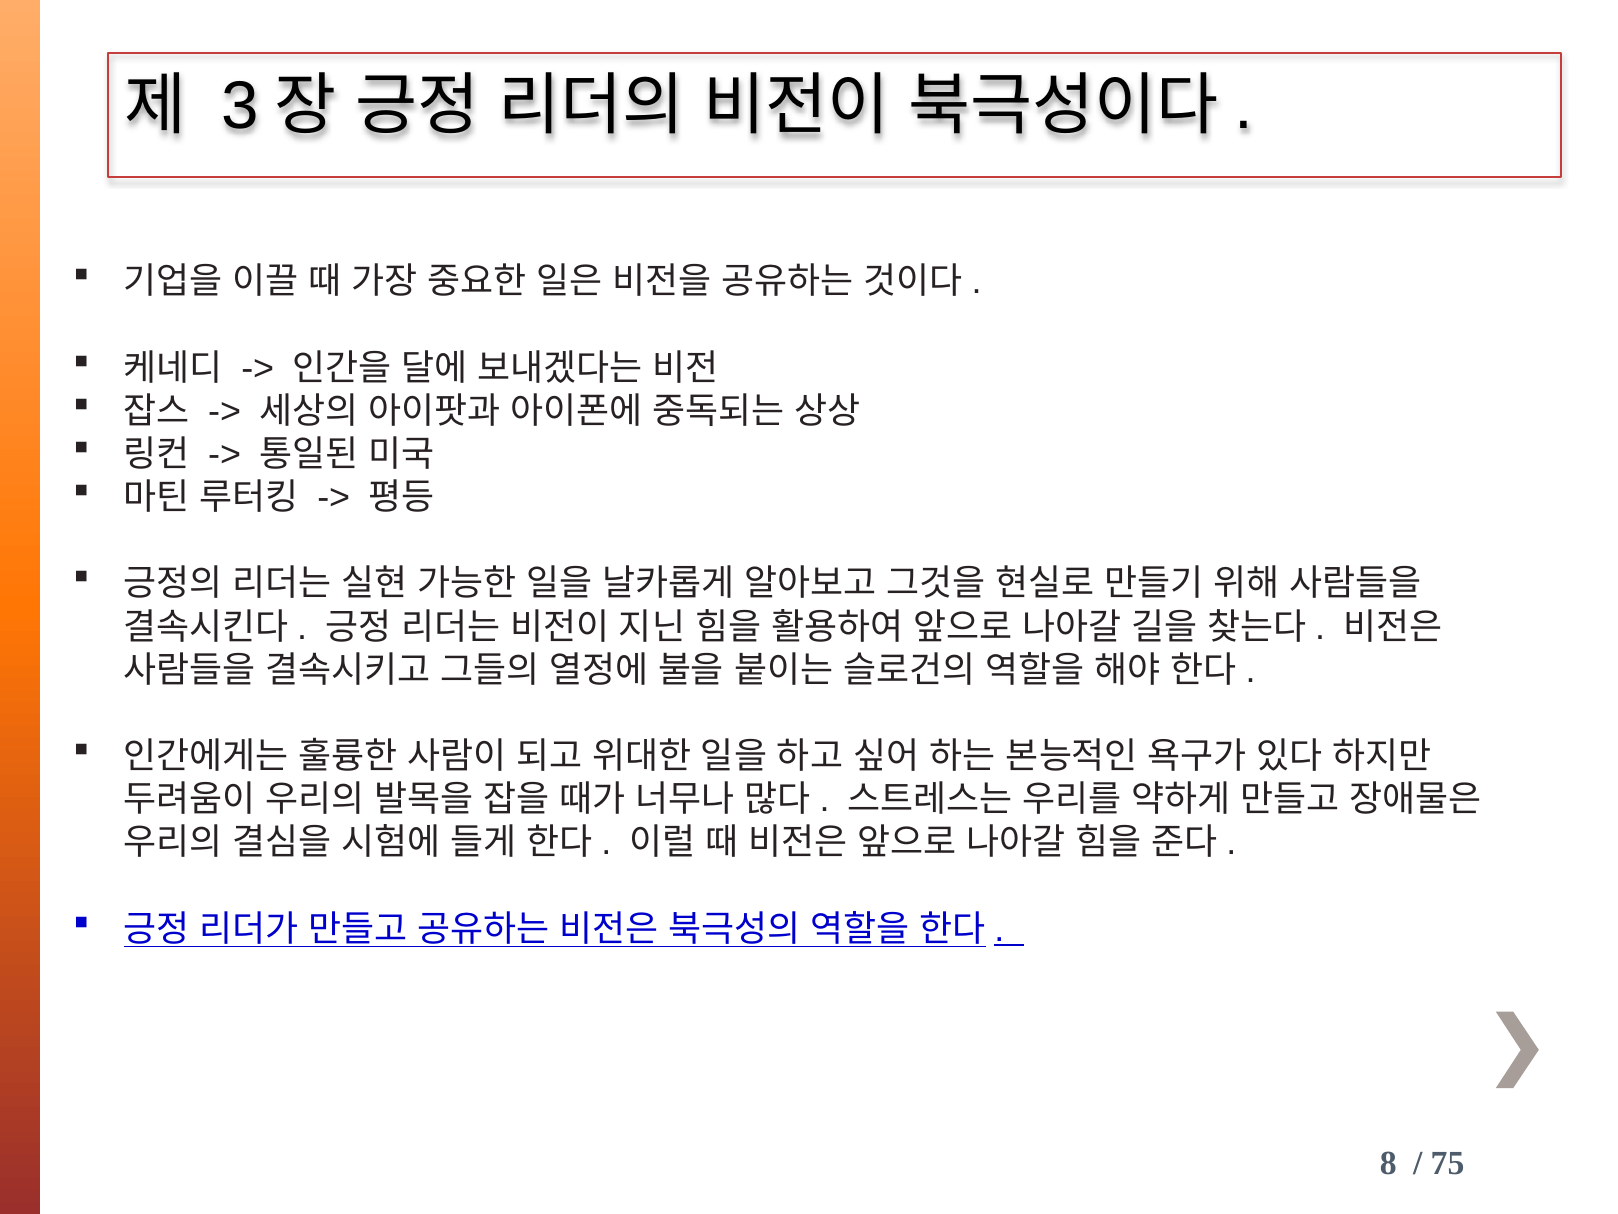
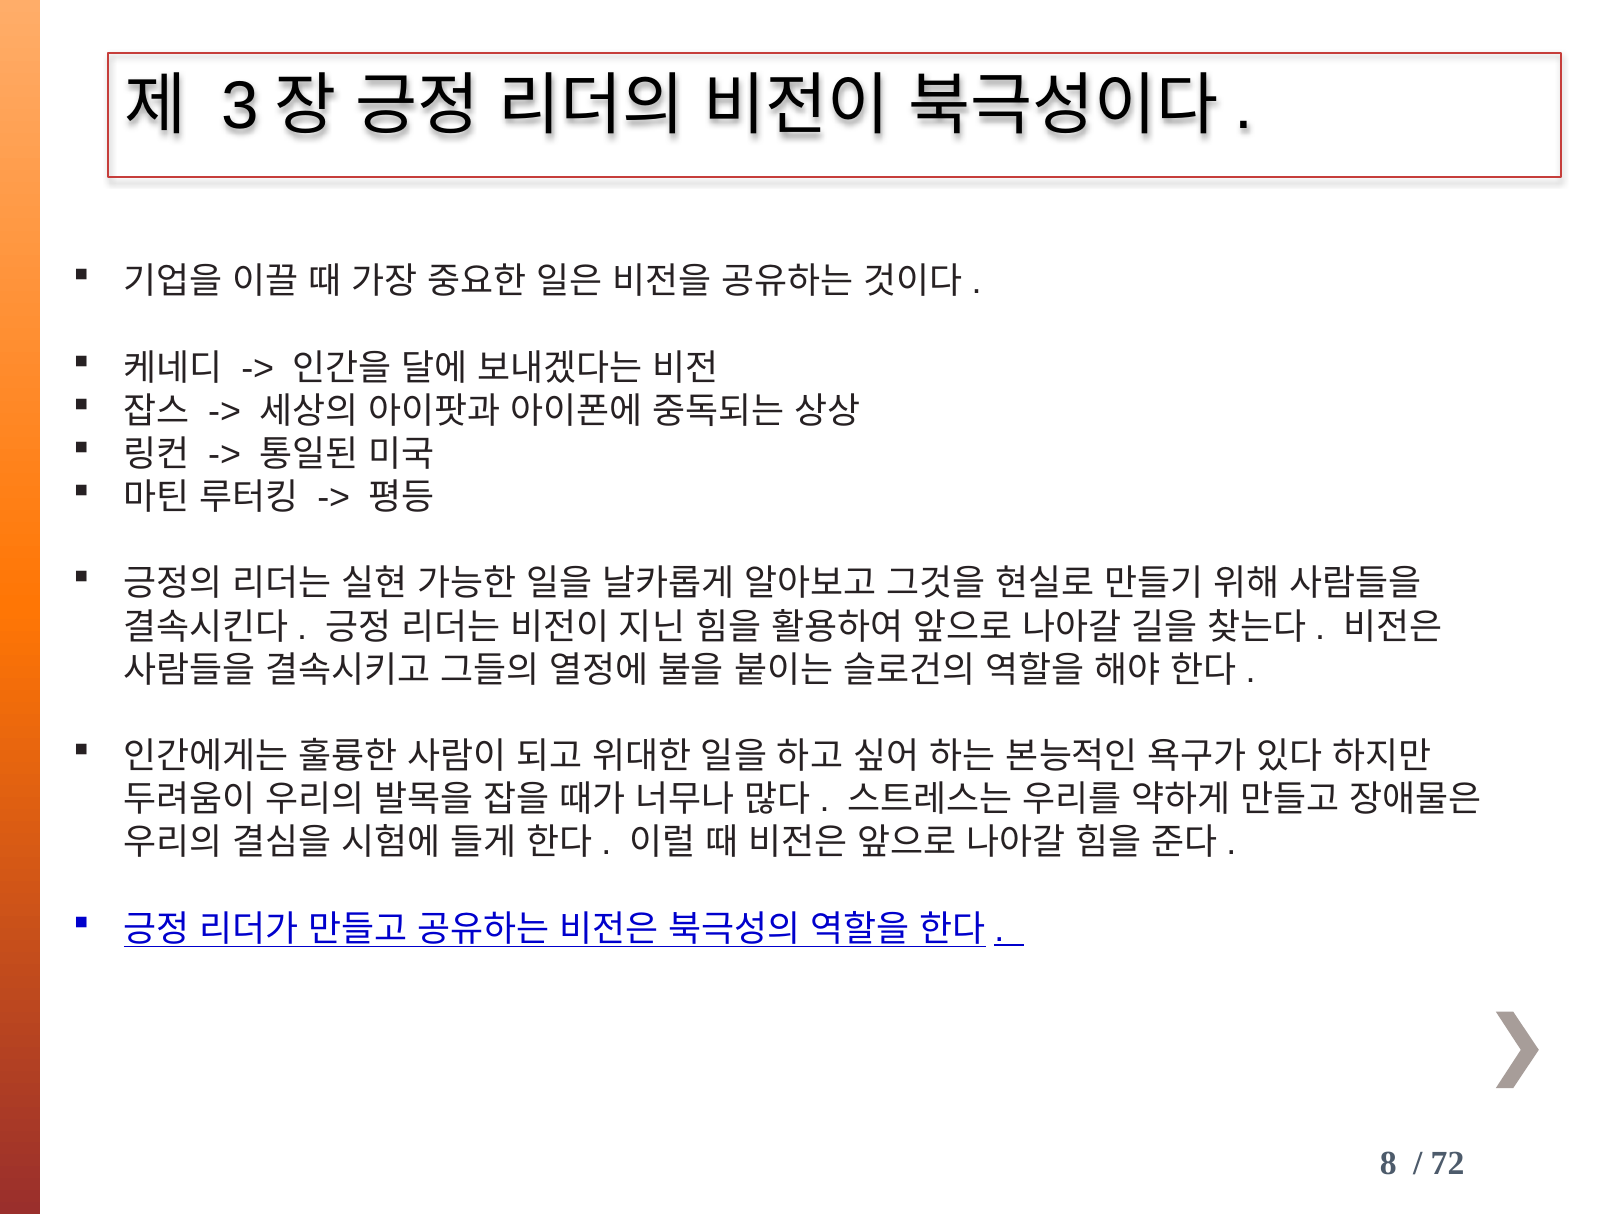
75: 75 -> 72 (1448, 1163)
